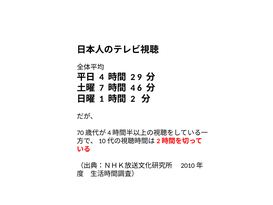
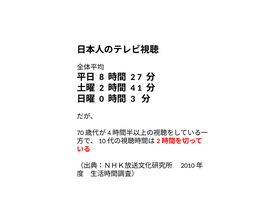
4: 4 -> 8 (102, 77)
9: 9 -> 7 (139, 77)
7: 7 -> 2 (102, 88)
6: 6 -> 1 (139, 88)
1: 1 -> 0 (102, 99)
2: 2 -> 3 (133, 99)
